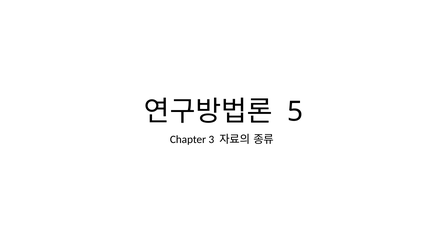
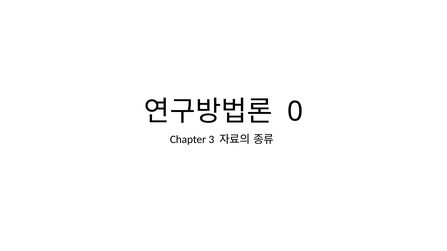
5: 5 -> 0 (295, 112)
